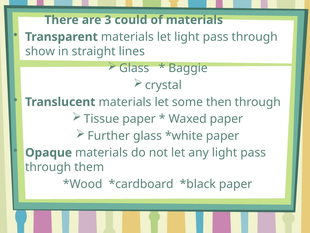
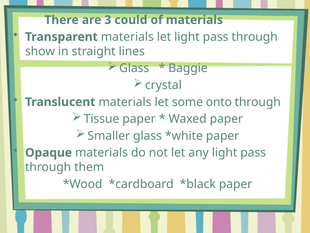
then: then -> onto (219, 102)
Further: Further -> Smaller (109, 136)
